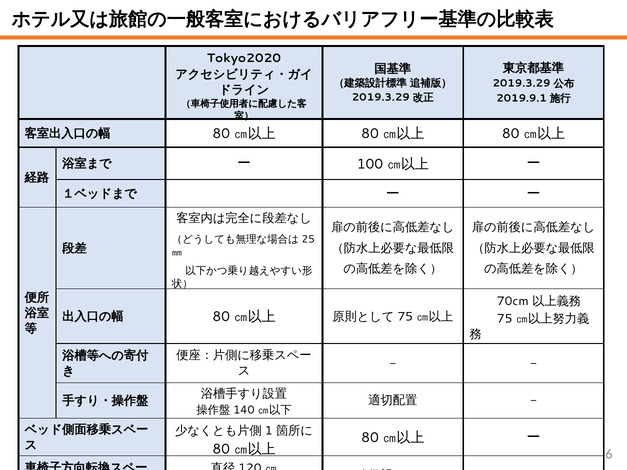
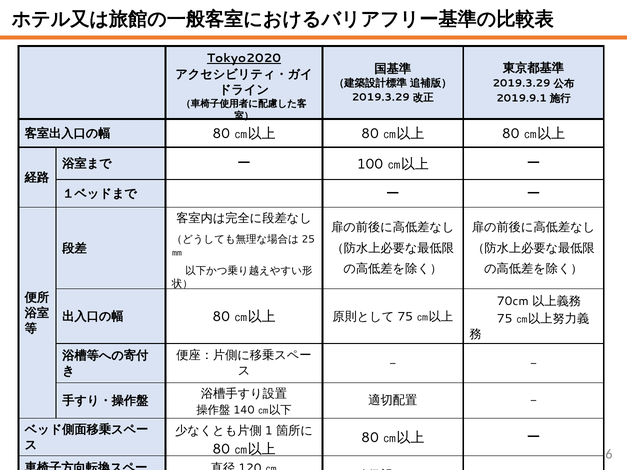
Tokyo2020 underline: none -> present (244, 58)
